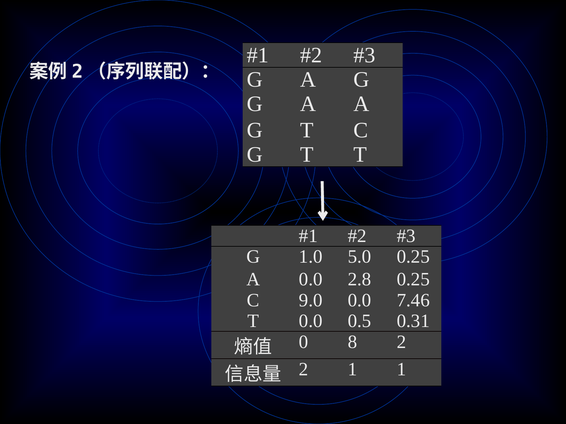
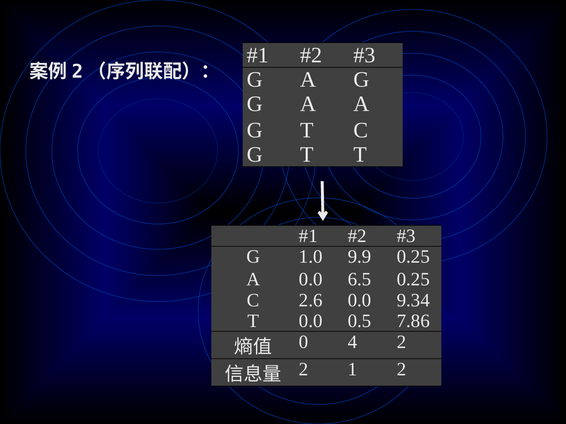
5.0: 5.0 -> 9.9 (360, 257)
2.8: 2.8 -> 6.5 (360, 280)
9.0: 9.0 -> 2.6 (311, 301)
7.46: 7.46 -> 9.34 (413, 301)
0.31: 0.31 -> 7.86 (413, 321)
8: 8 -> 4 (353, 342)
1 1: 1 -> 2 (401, 370)
